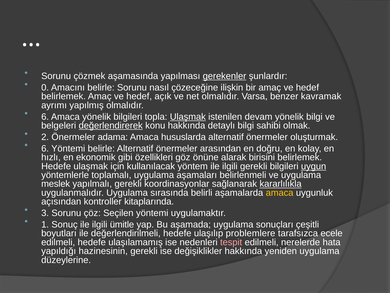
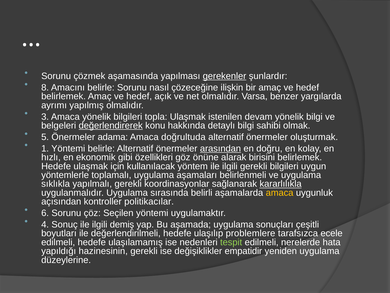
0: 0 -> 8 (45, 87)
kavramak: kavramak -> yargılarda (321, 96)
6: 6 -> 3 (45, 117)
Ulaşmak underline: present -> none (188, 117)
2: 2 -> 5 (45, 137)
hususlarda: hususlarda -> doğrultuda (183, 137)
6: 6 -> 1 (45, 148)
arasından underline: none -> present (220, 148)
uygun underline: present -> none (314, 166)
meslek: meslek -> sıklıkla (56, 184)
kitaplarında: kitaplarında -> politikacılar (149, 201)
3: 3 -> 6 (45, 213)
1: 1 -> 4 (45, 224)
ümitle: ümitle -> demiş (122, 224)
tespit colour: pink -> light green (231, 242)
değişiklikler hakkında: hakkında -> empatidir (243, 251)
